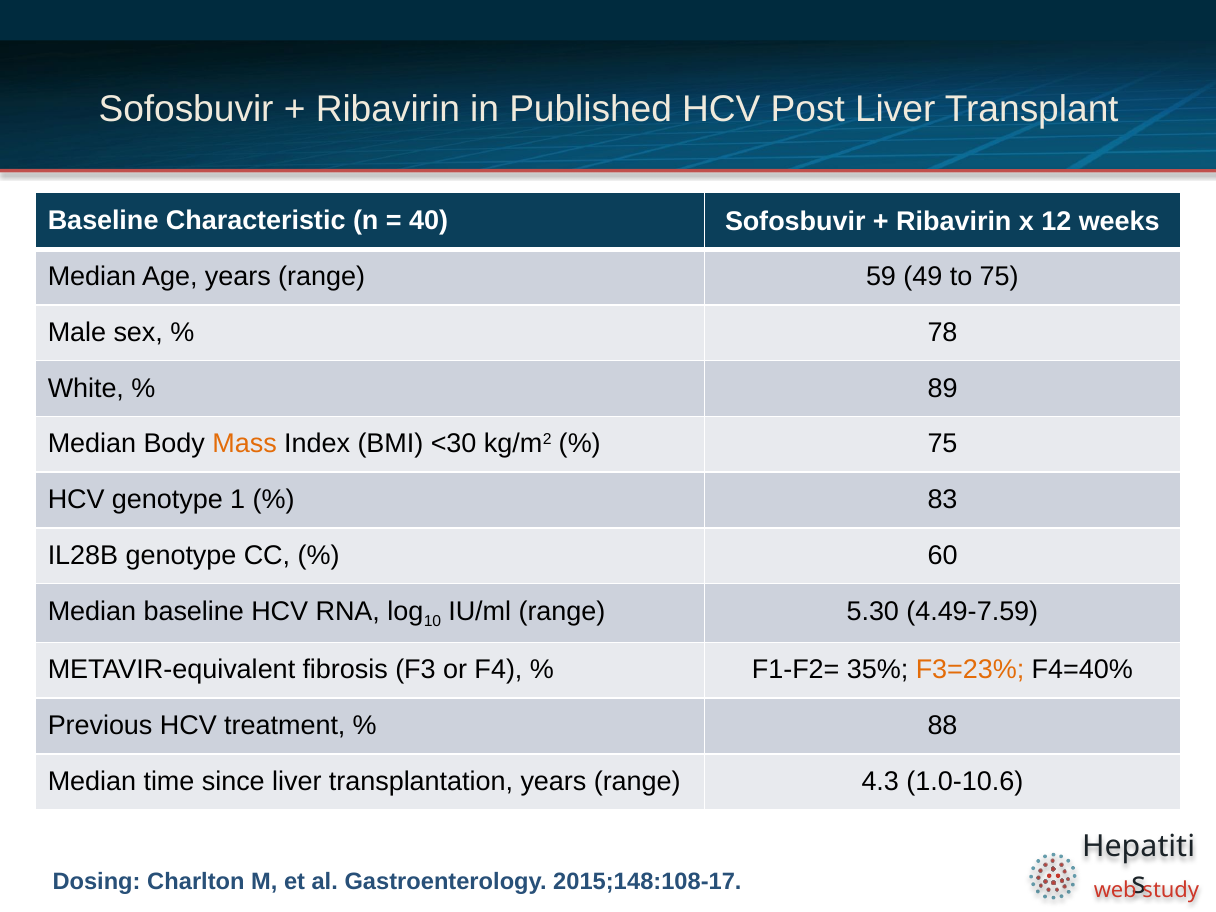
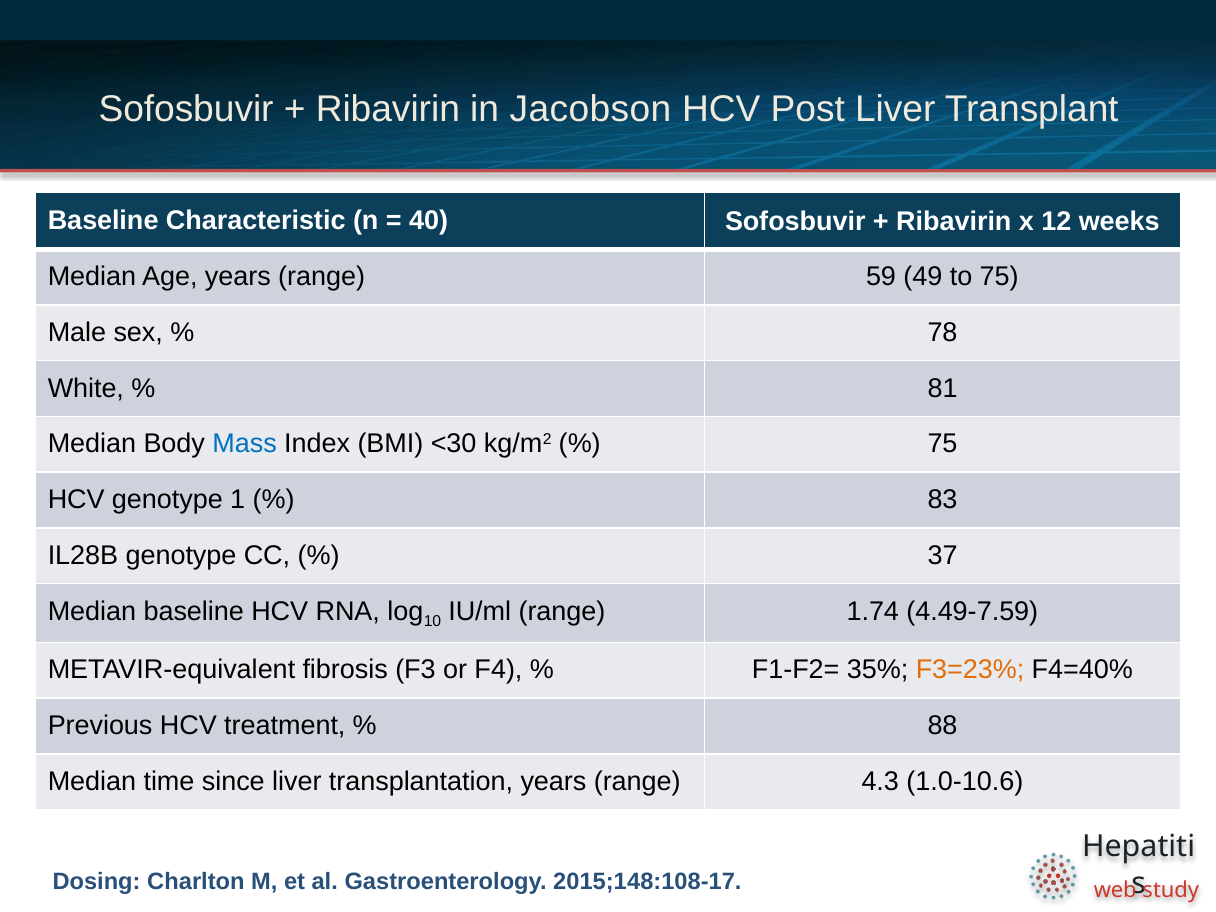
Published: Published -> Jacobson (590, 109)
89: 89 -> 81 (943, 388)
Mass colour: orange -> blue (245, 444)
60: 60 -> 37 (943, 555)
5.30: 5.30 -> 1.74 (873, 611)
